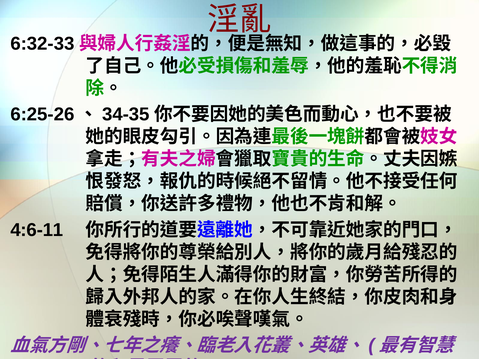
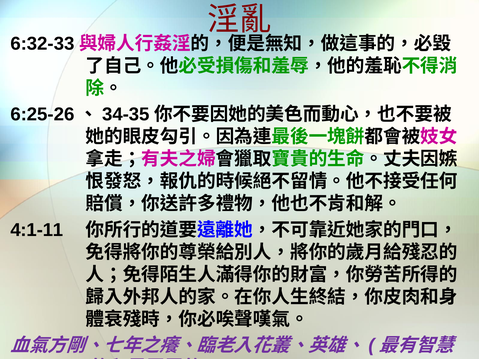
4:6-11: 4:6-11 -> 4:1-11 (37, 230)
